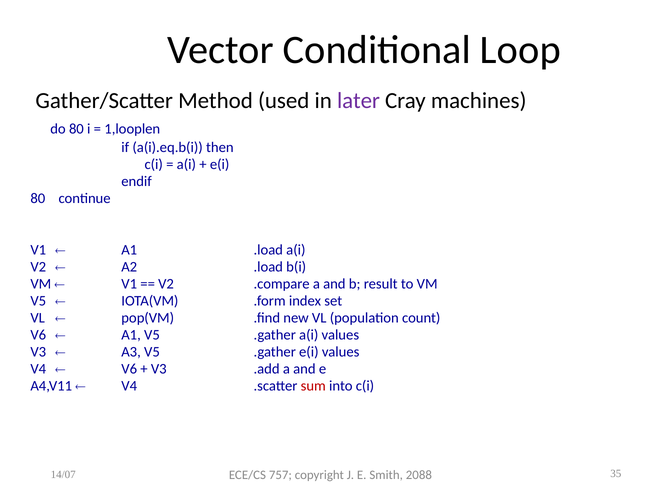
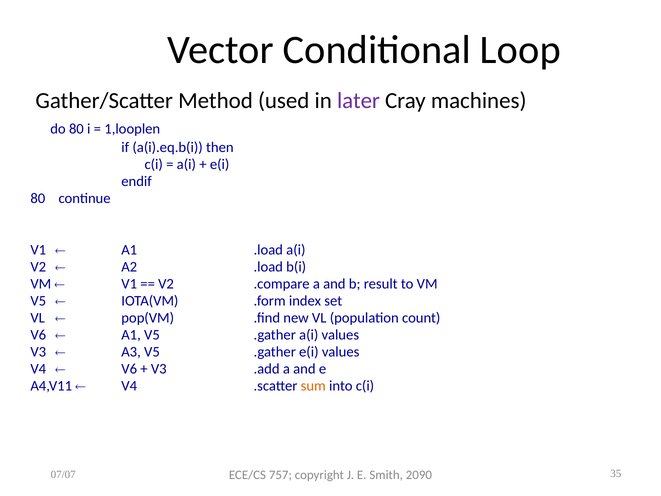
sum colour: red -> orange (313, 386)
14/07: 14/07 -> 07/07 (63, 474)
2088: 2088 -> 2090 (419, 475)
